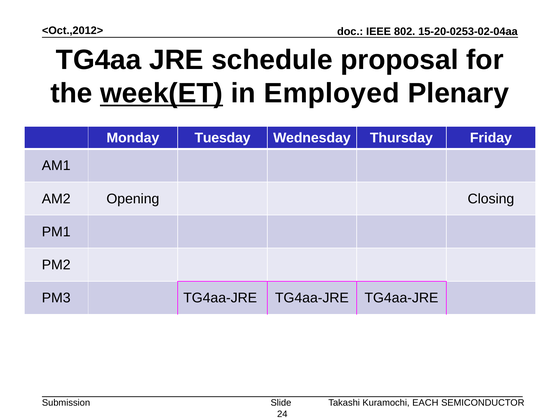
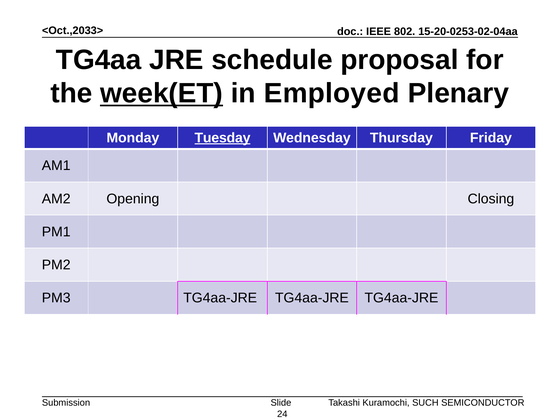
<Oct.,2012>: <Oct.,2012> -> <Oct.,2033> (73, 31)
Tuesday underline: none -> present (223, 138)
EACH: EACH -> SUCH (425, 403)
